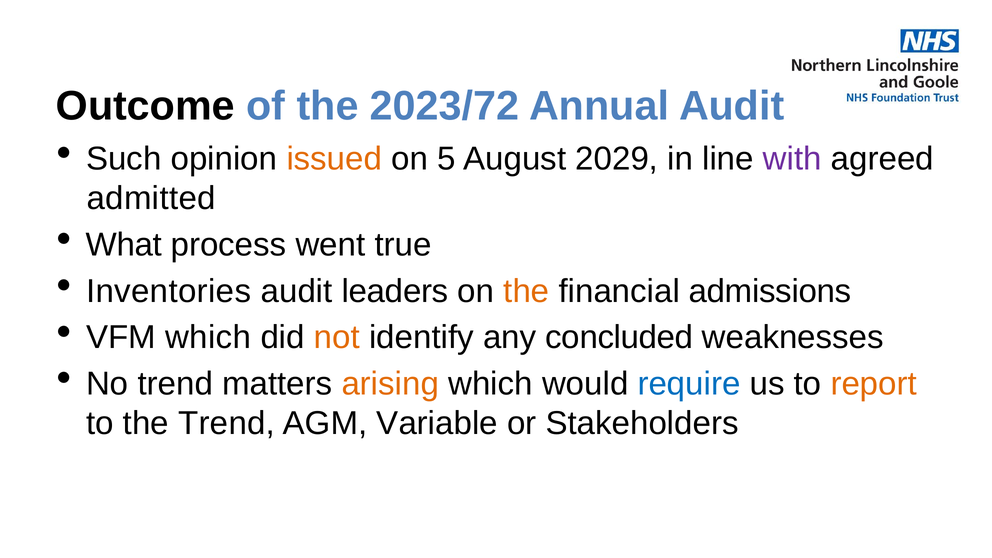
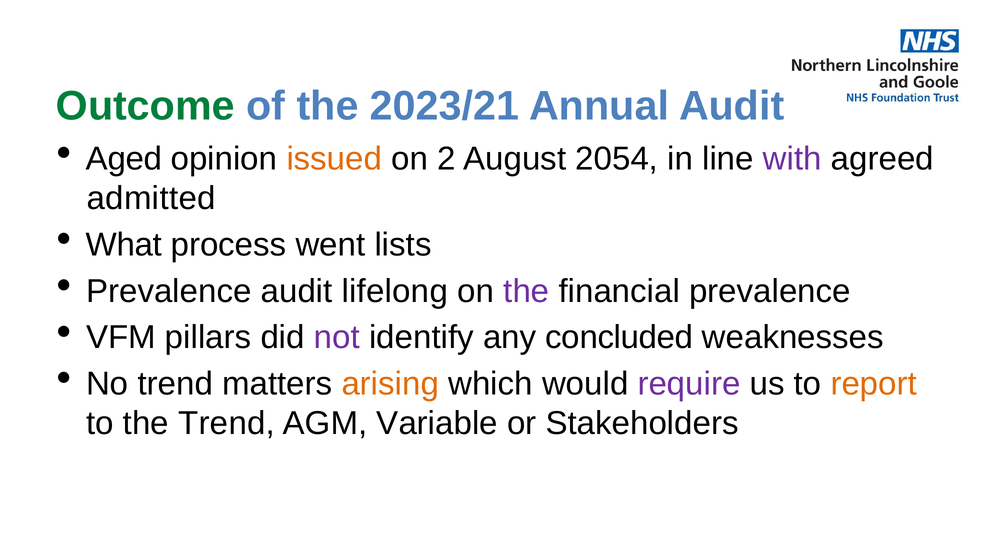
Outcome colour: black -> green (145, 106)
2023/72: 2023/72 -> 2023/21 (445, 106)
Such: Such -> Aged (124, 159)
5: 5 -> 2 (447, 159)
2029: 2029 -> 2054 (617, 159)
true: true -> lists (403, 245)
Inventories: Inventories -> Prevalence (169, 291)
leaders: leaders -> lifelong (395, 291)
the colour: orange -> purple (526, 291)
financial admissions: admissions -> prevalence (770, 291)
VFM which: which -> pillars (208, 338)
not colour: orange -> purple (337, 338)
require colour: blue -> purple (689, 384)
